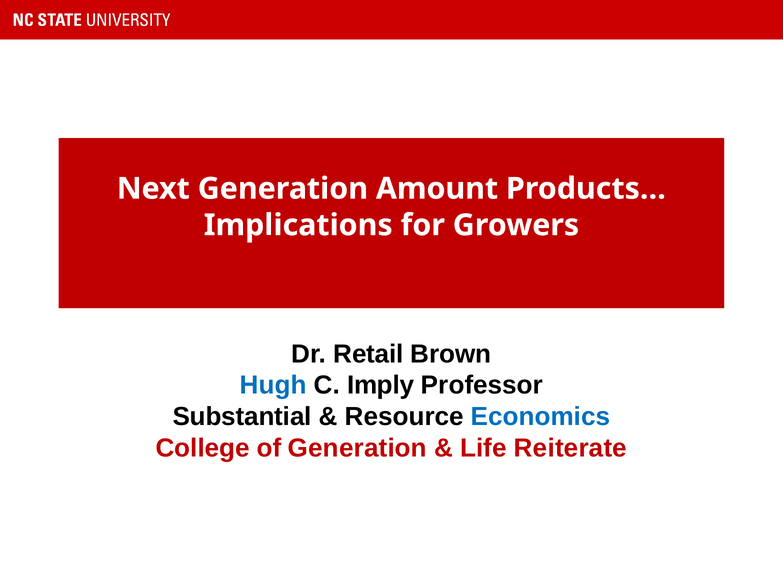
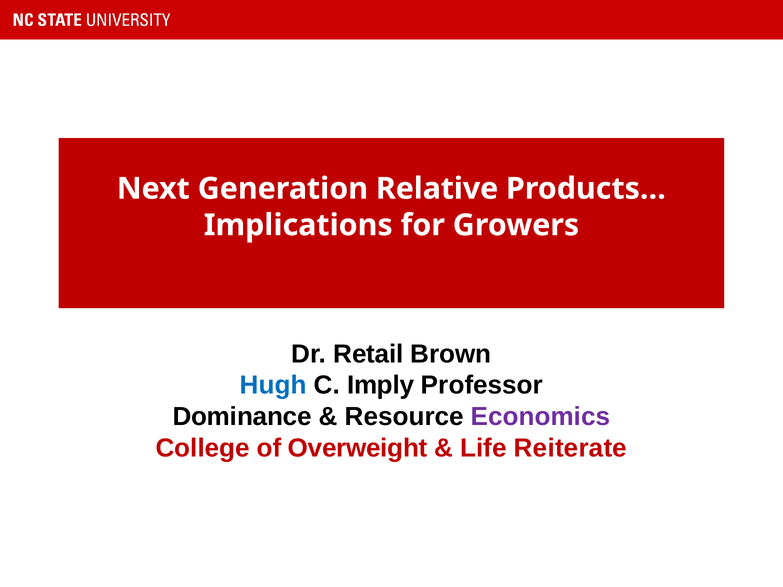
Amount: Amount -> Relative (437, 189)
Substantial: Substantial -> Dominance (242, 417)
Economics colour: blue -> purple (541, 417)
of Generation: Generation -> Overweight (358, 448)
